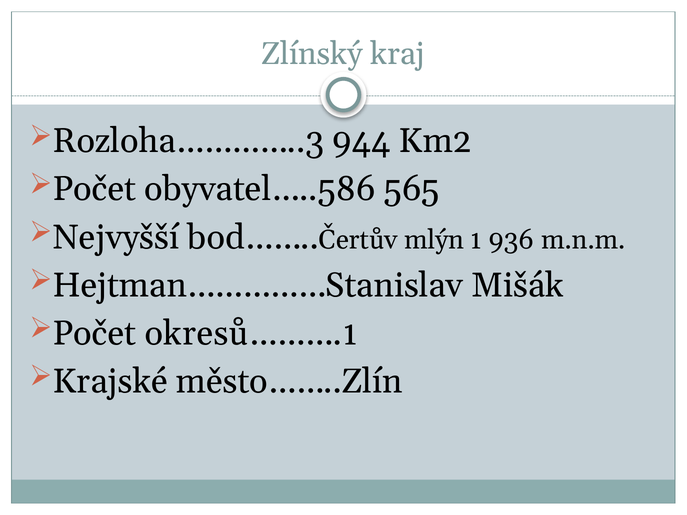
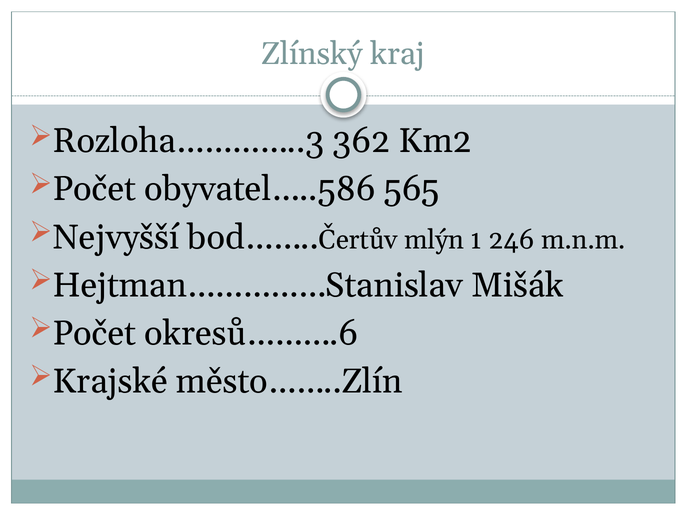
944: 944 -> 362 (361, 141)
936: 936 -> 246 (511, 240)
okresů……….1: okresů……….1 -> okresů……….6 (251, 333)
